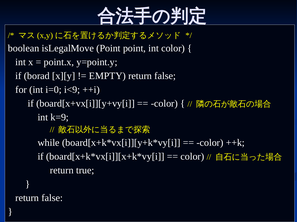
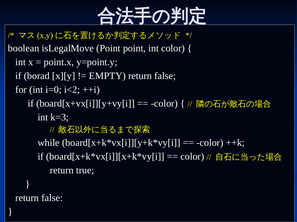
i<9: i<9 -> i<2 (72, 90)
k=9: k=9 -> k=3 (60, 118)
